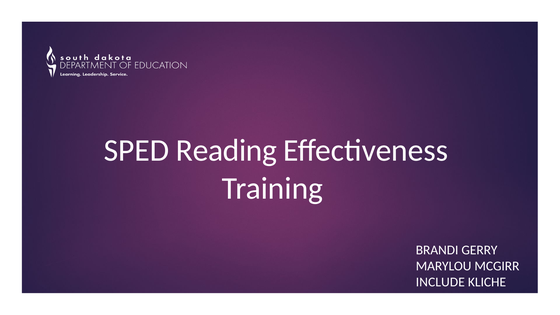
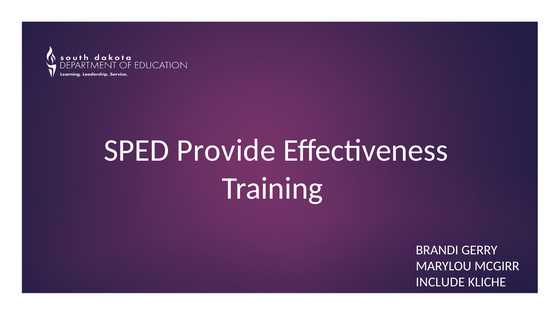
Reading: Reading -> Provide (226, 151)
